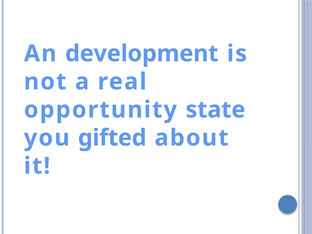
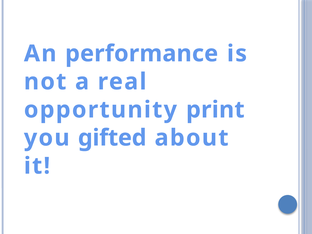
development: development -> performance (142, 54)
state: state -> print (215, 110)
